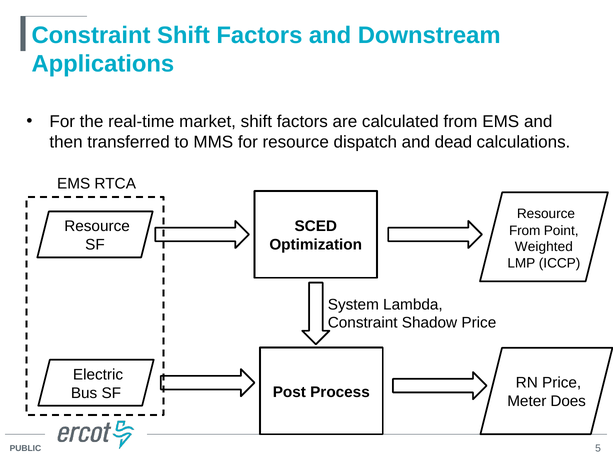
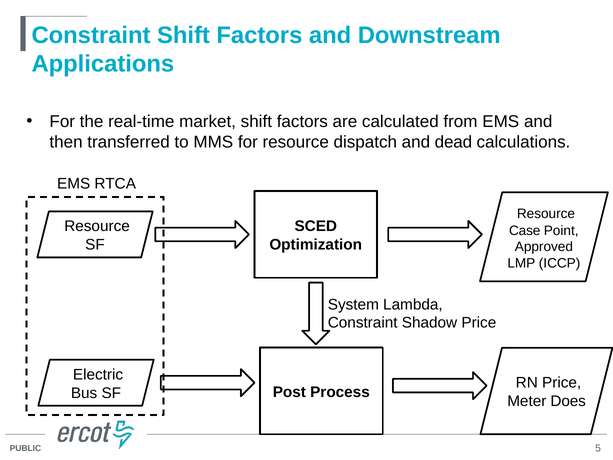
From: From -> Case (525, 230)
Weighted: Weighted -> Approved (544, 247)
